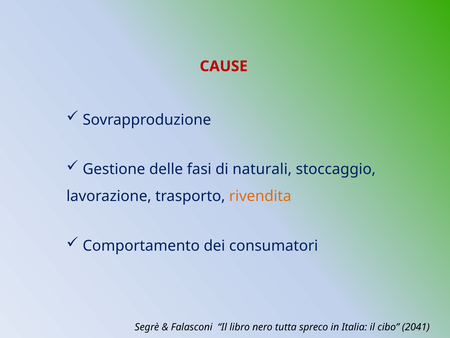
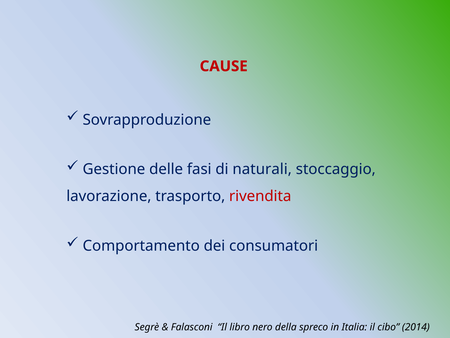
rivendita colour: orange -> red (260, 196)
tutta: tutta -> della (286, 327)
2041: 2041 -> 2014 (416, 327)
